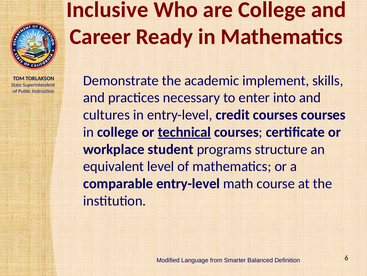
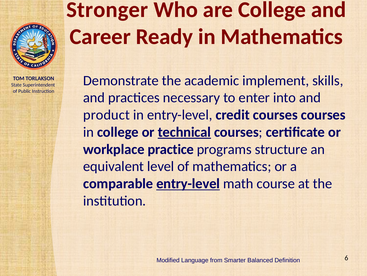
Inclusive: Inclusive -> Stronger (107, 10)
cultures: cultures -> product (106, 115)
student: student -> practice (171, 149)
entry-level underline: none -> present (188, 183)
